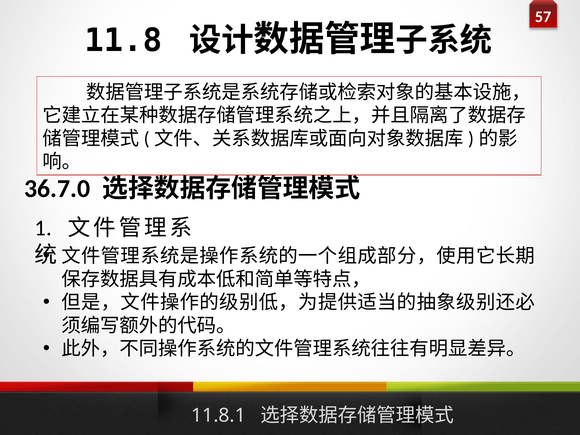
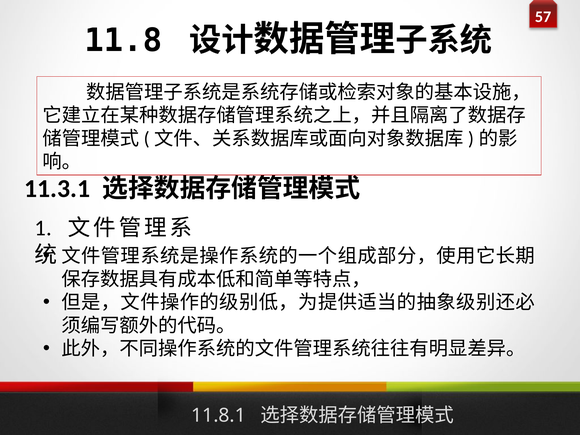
36.7.0: 36.7.0 -> 11.3.1 (57, 189)
